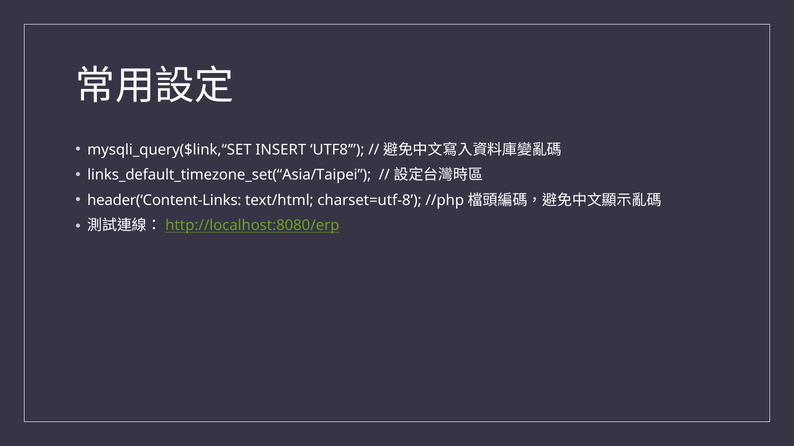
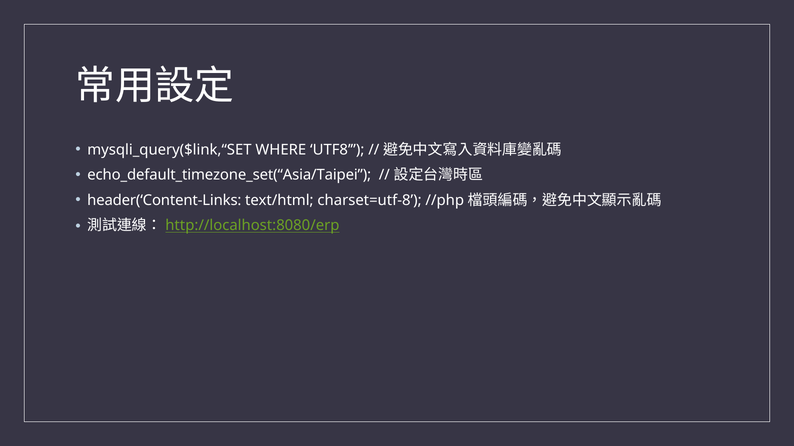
INSERT: INSERT -> WHERE (281, 150)
links_default_timezone_set(“Asia/Taipei: links_default_timezone_set(“Asia/Taipei -> echo_default_timezone_set(“Asia/Taipei (229, 175)
